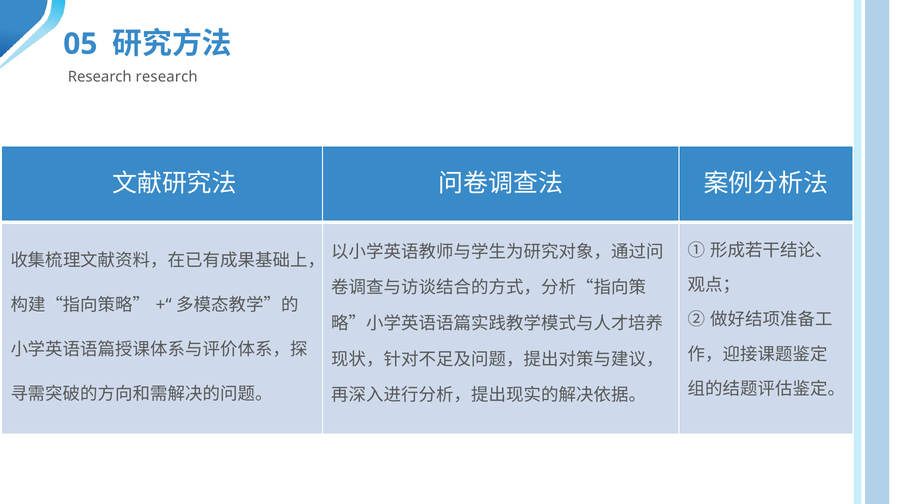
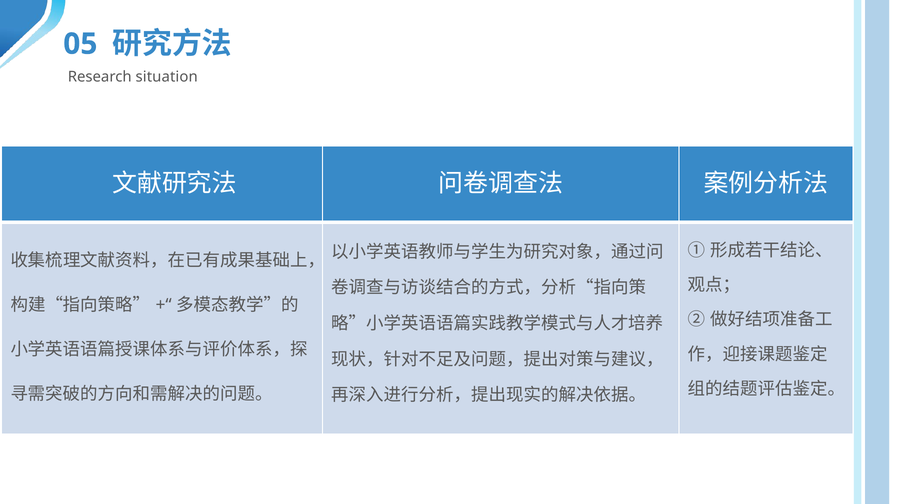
Research research: research -> situation (167, 77)
